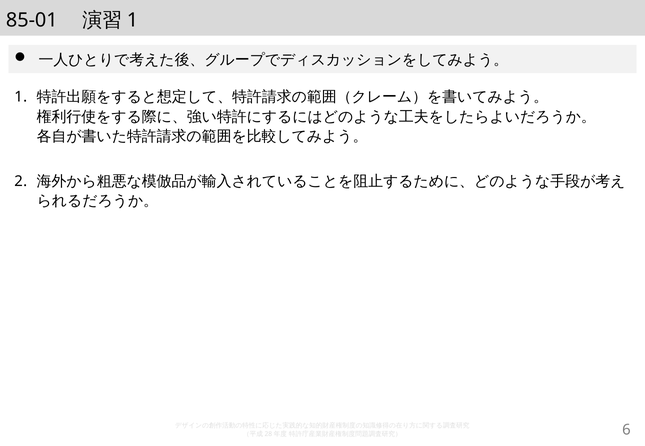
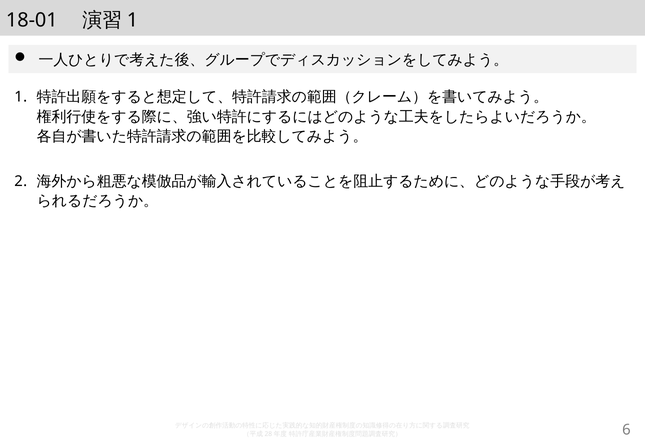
85-01: 85-01 -> 18-01 (32, 20)
